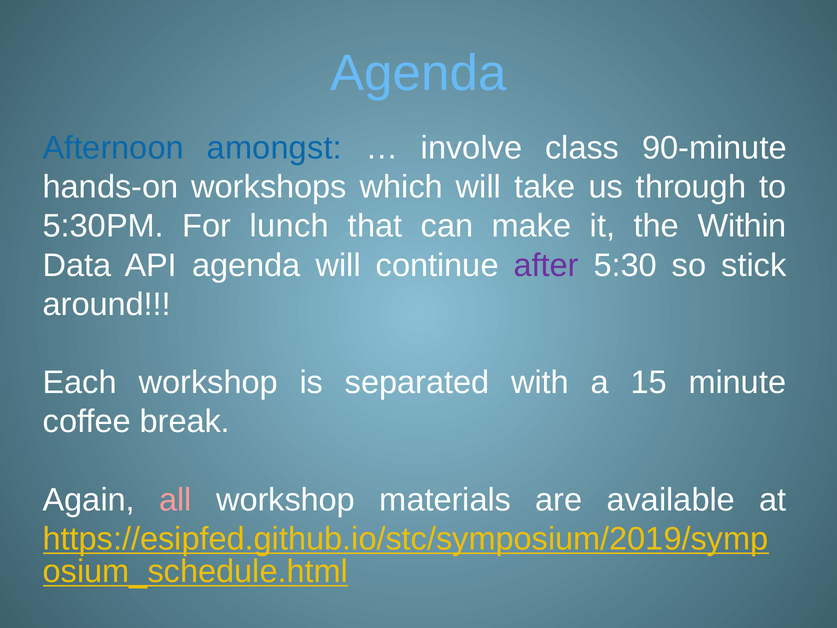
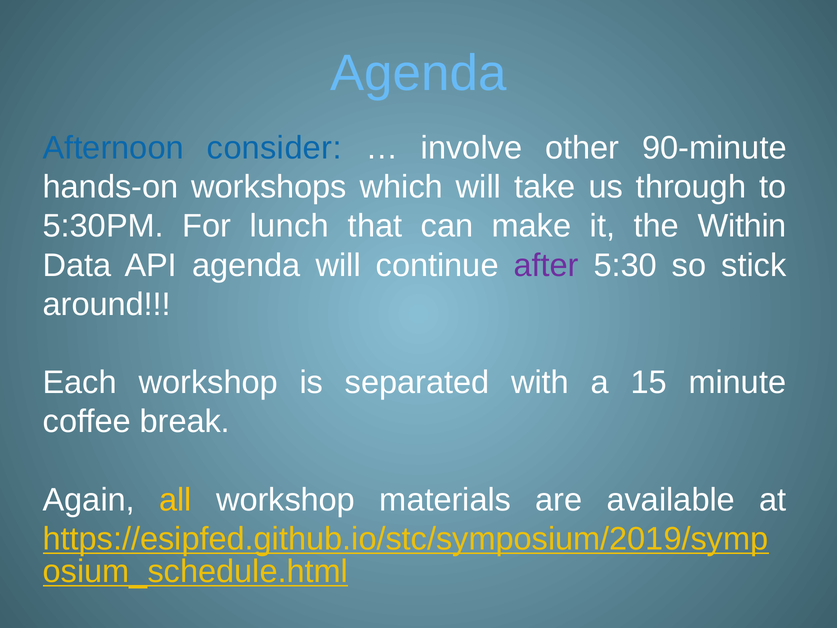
amongst: amongst -> consider (274, 148)
class: class -> other (582, 148)
all colour: pink -> yellow (175, 500)
